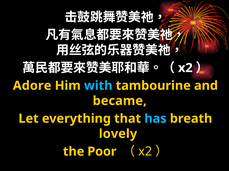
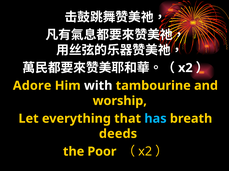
with colour: light blue -> white (98, 86)
became: became -> worship (120, 101)
lovely: lovely -> deeds (118, 134)
